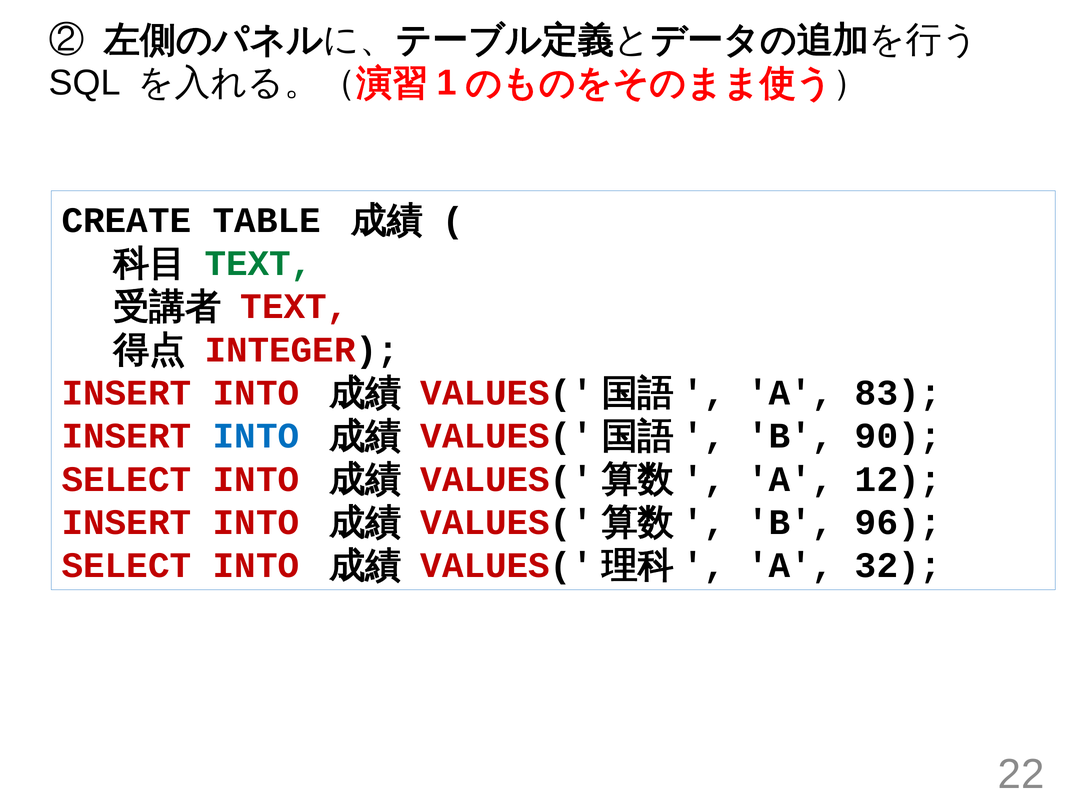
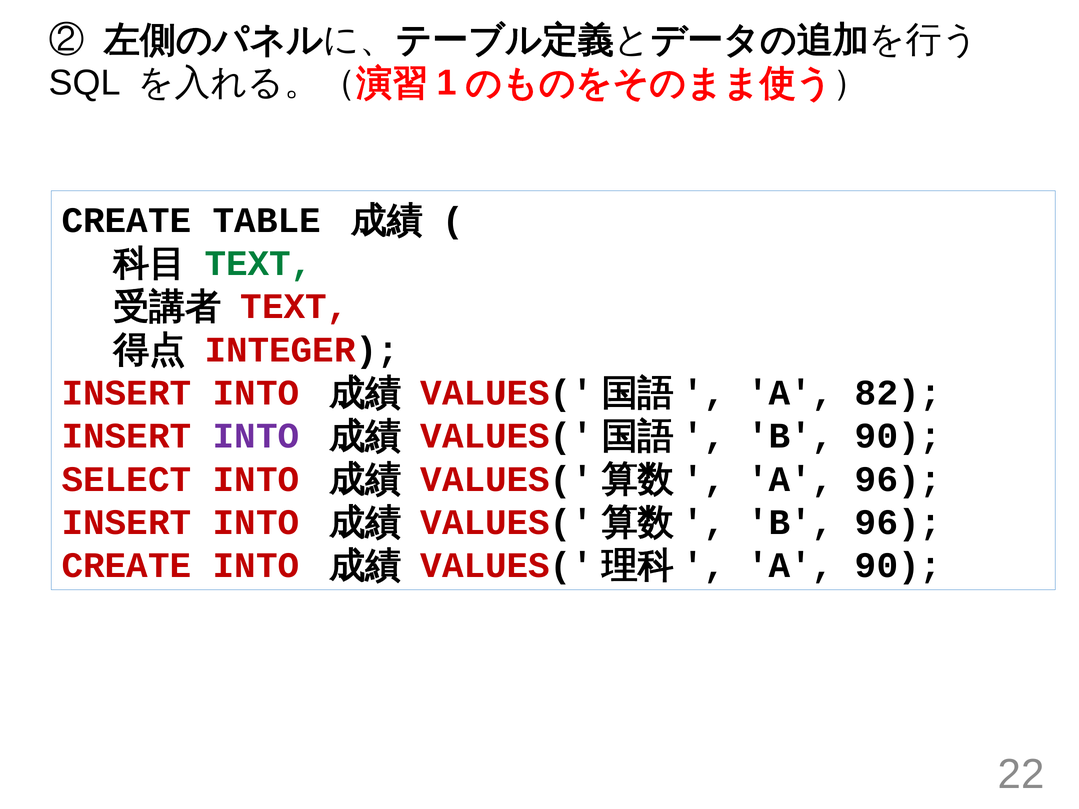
83: 83 -> 82 (898, 393)
INTO colour: blue -> purple (256, 436)
A 12: 12 -> 96 (898, 479)
SELECT: SELECT -> CREATE (126, 566)
A 32: 32 -> 90 (898, 566)
